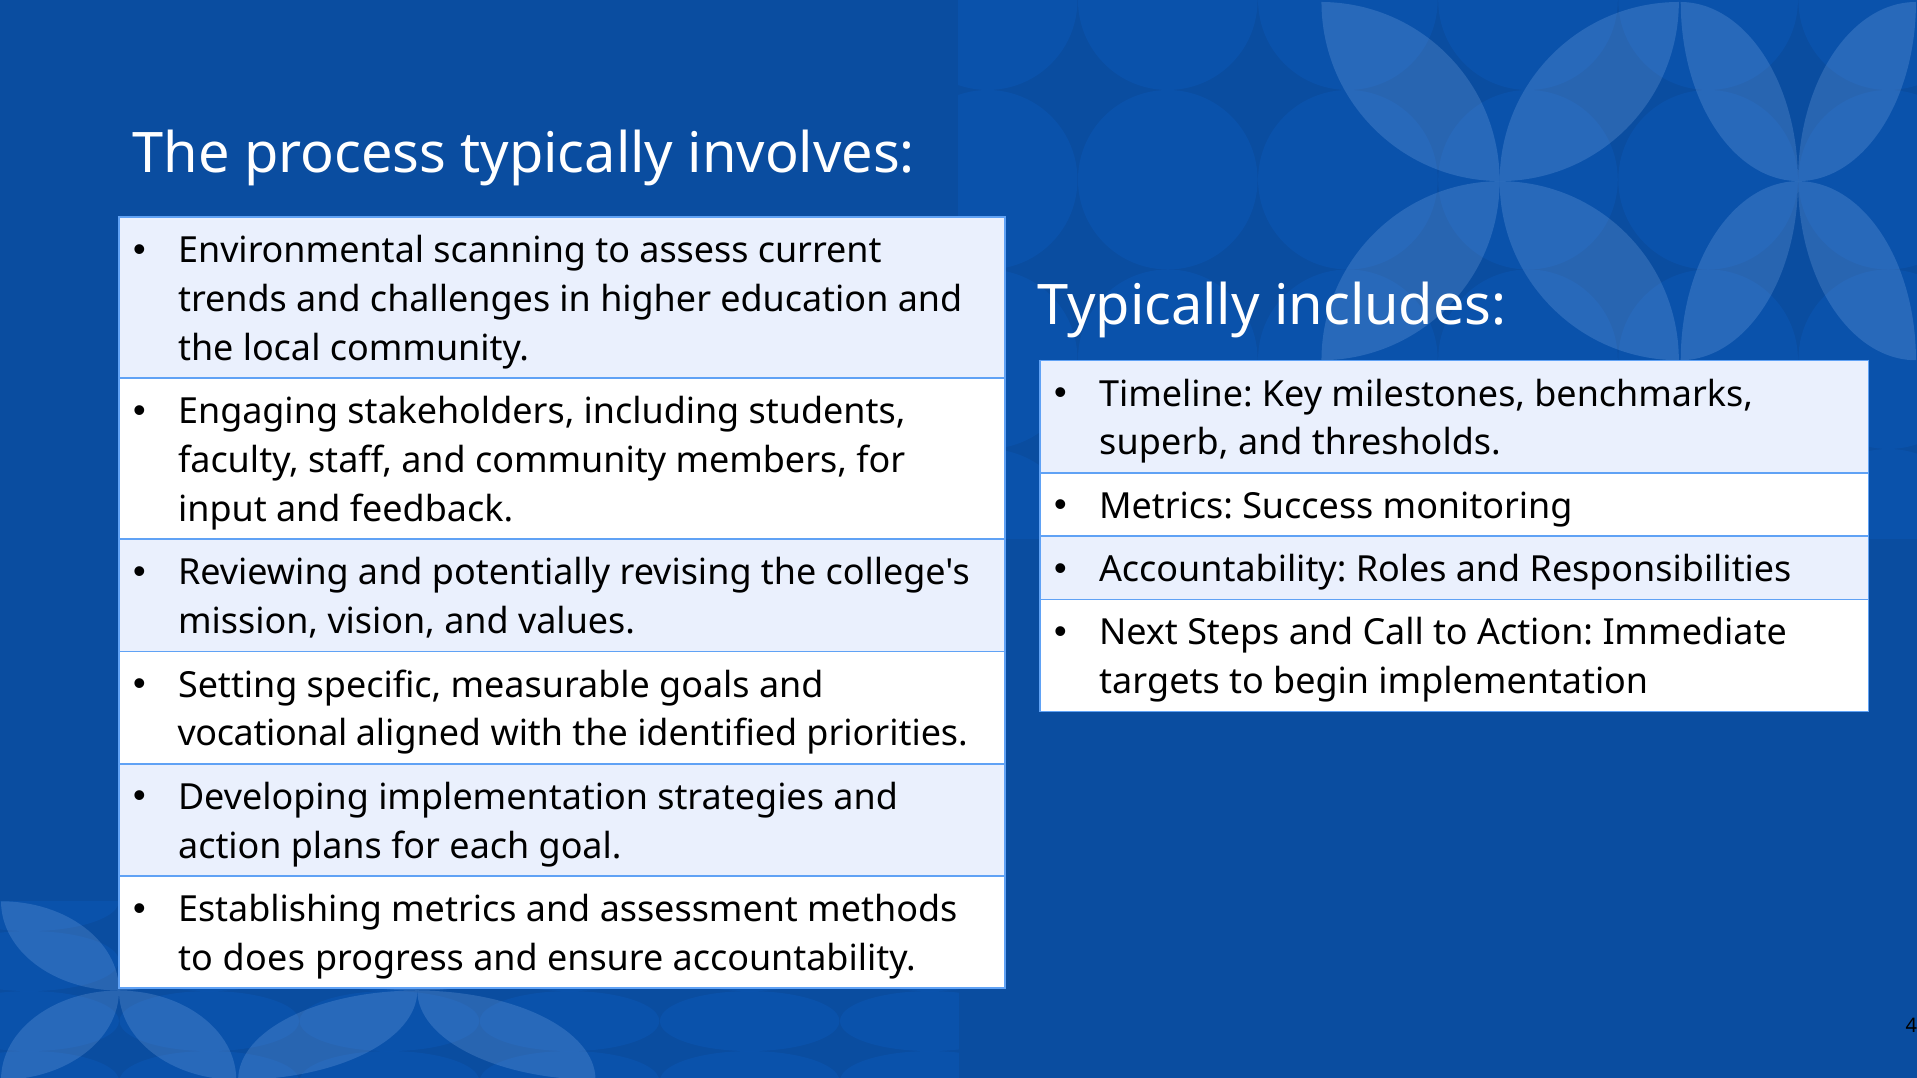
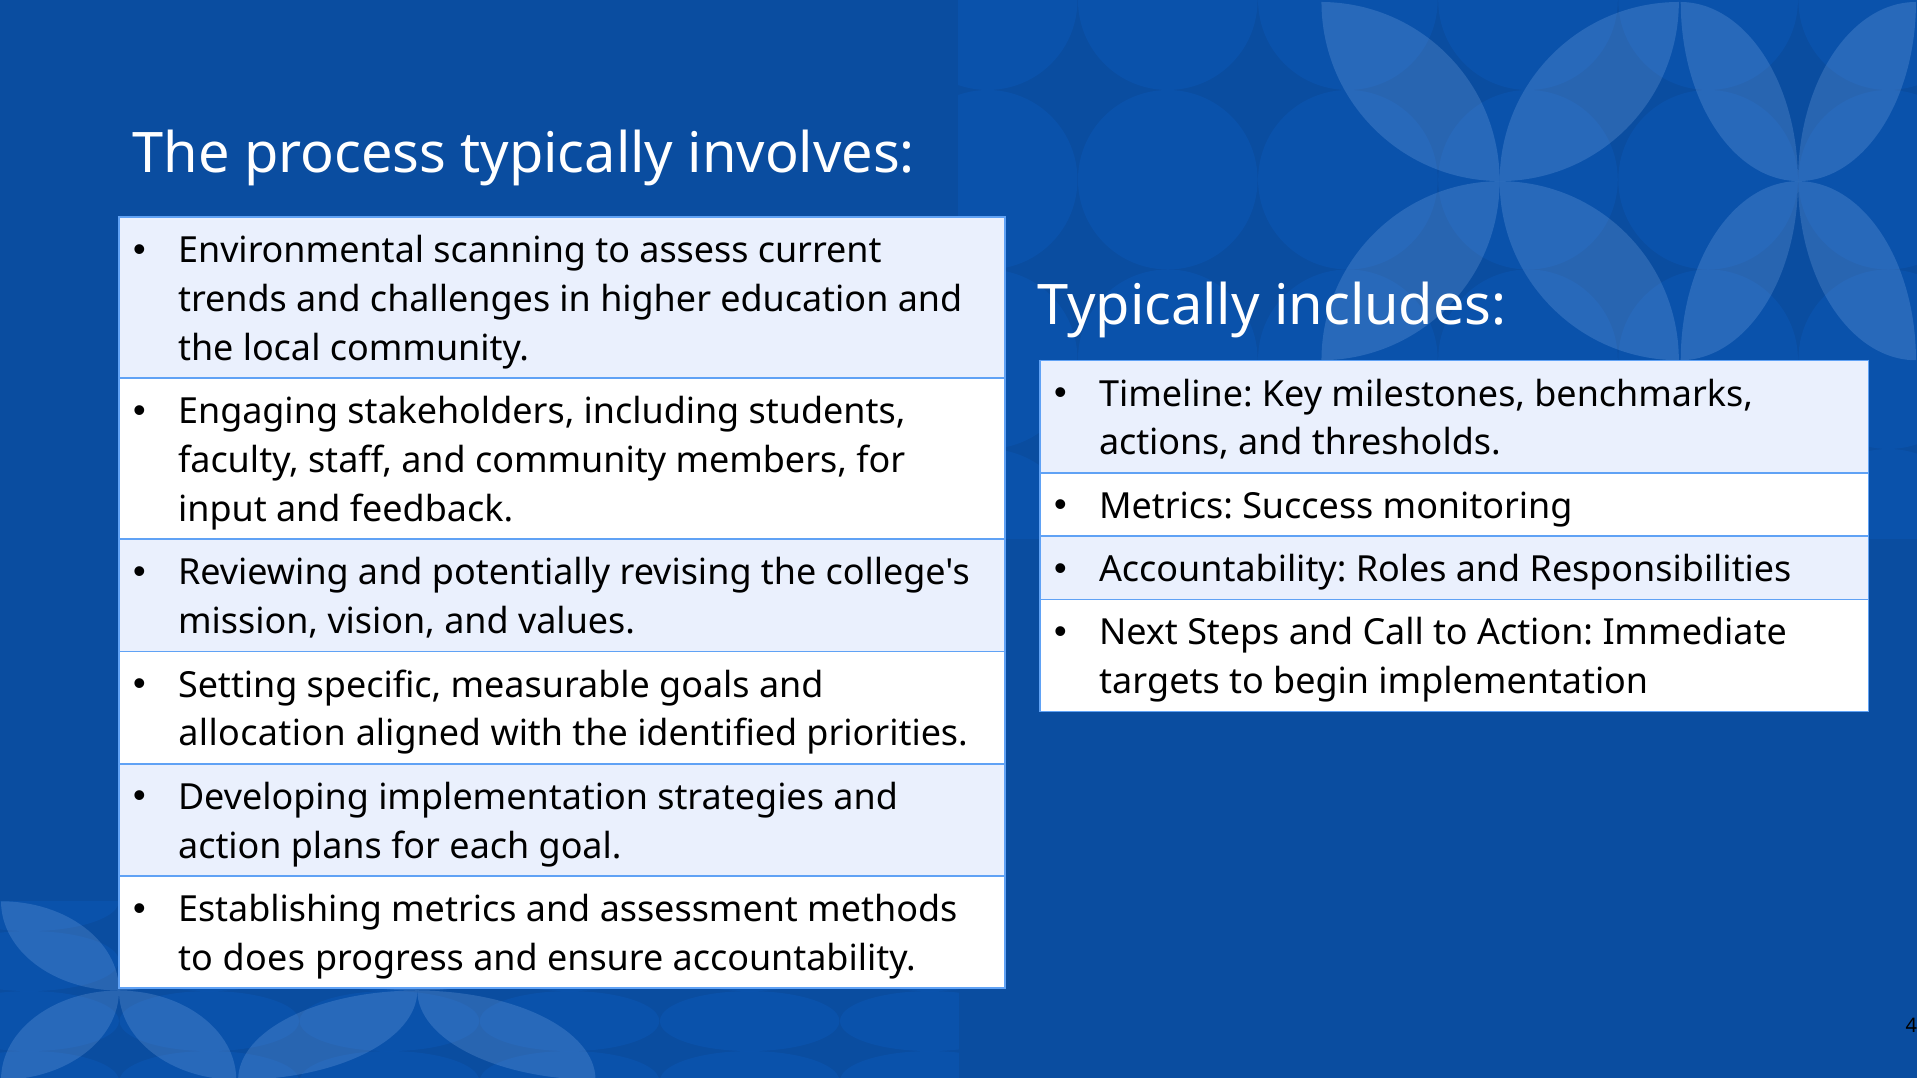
superb: superb -> actions (1164, 443)
vocational: vocational -> allocation (262, 734)
